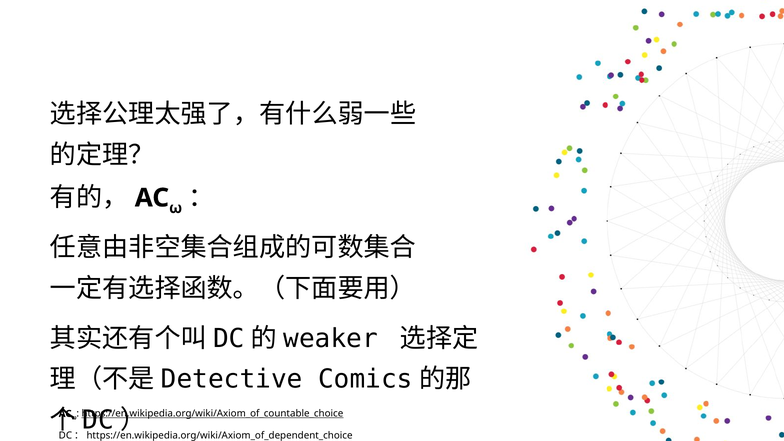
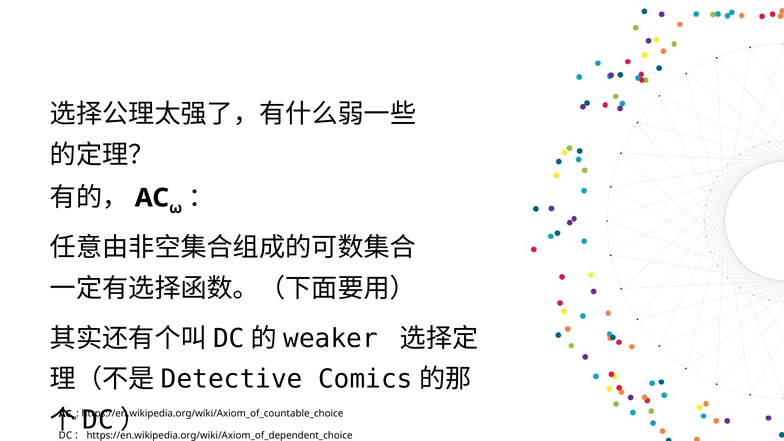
https://en.wikipedia.org/wiki/Axiom_of_countable_choice underline: present -> none (212, 414)
